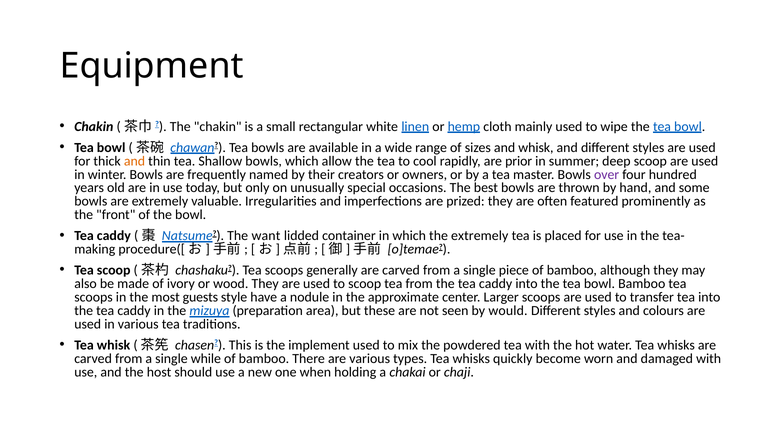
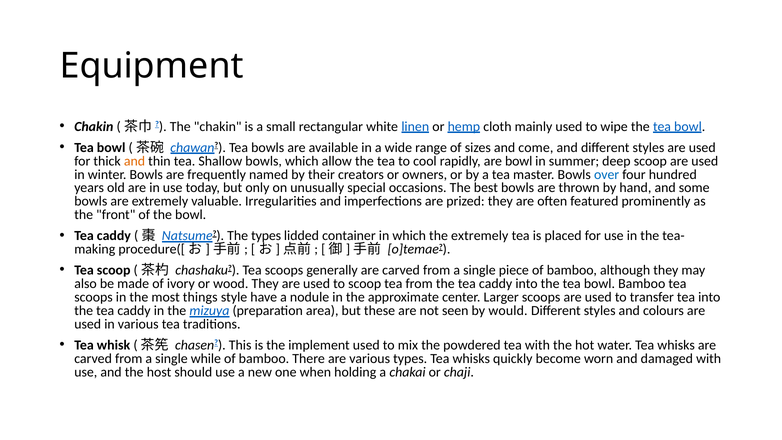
and whisk: whisk -> come (536, 147)
are prior: prior -> bowl (519, 161)
over colour: purple -> blue (607, 174)
The want: want -> types (266, 236)
guests: guests -> things (200, 297)
